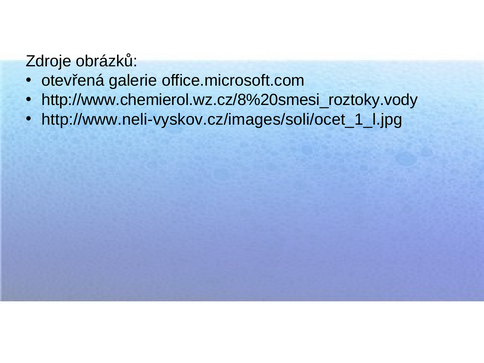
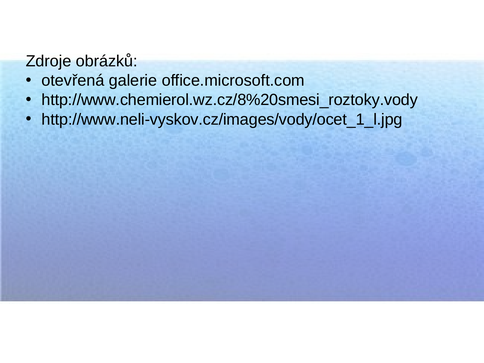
http://www.neli-vyskov.cz/images/soli/ocet_1_l.jpg: http://www.neli-vyskov.cz/images/soli/ocet_1_l.jpg -> http://www.neli-vyskov.cz/images/vody/ocet_1_l.jpg (222, 119)
